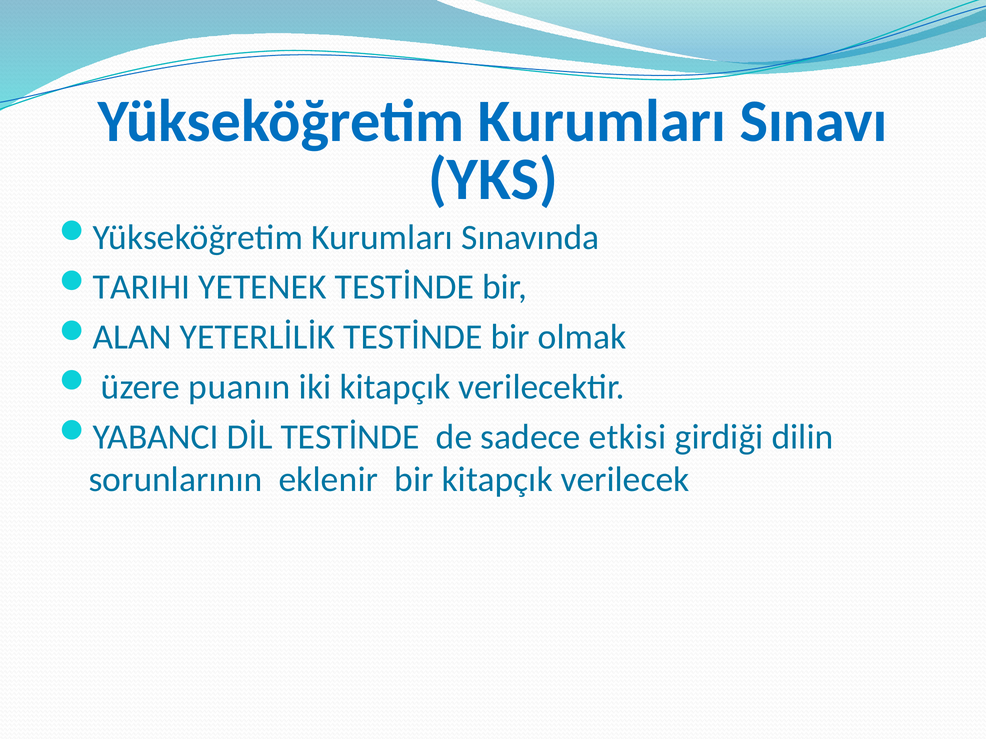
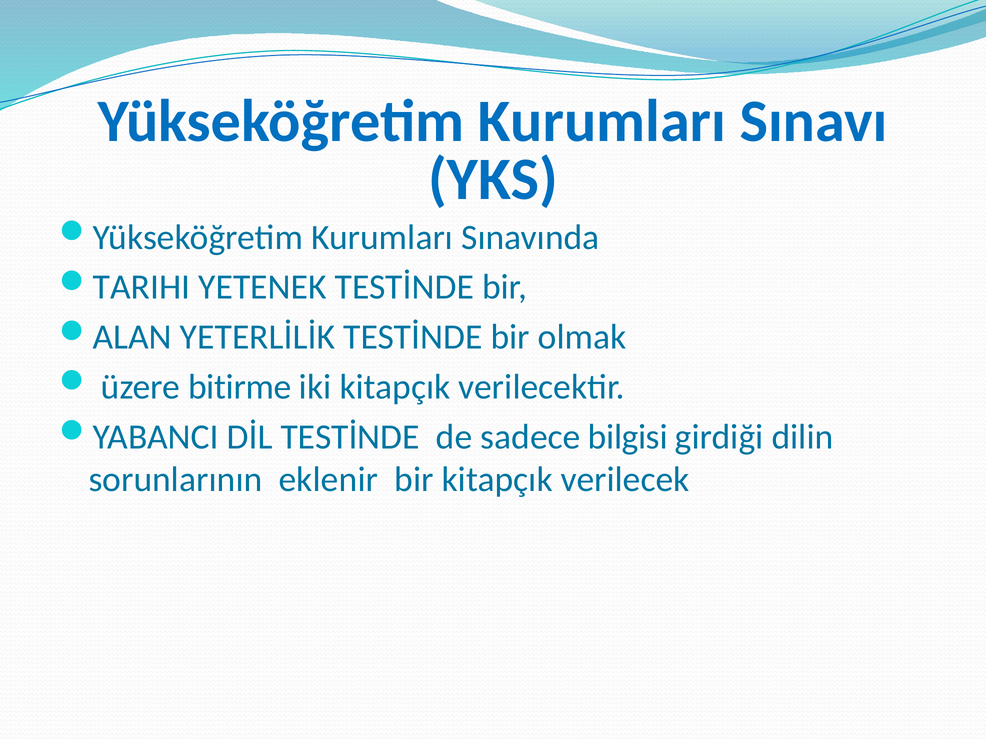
puanın: puanın -> bitirme (240, 387)
etkisi: etkisi -> bilgisi (628, 437)
